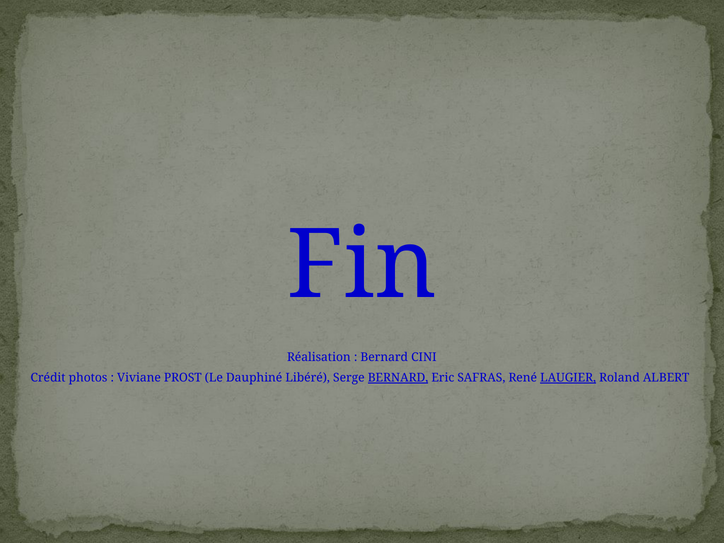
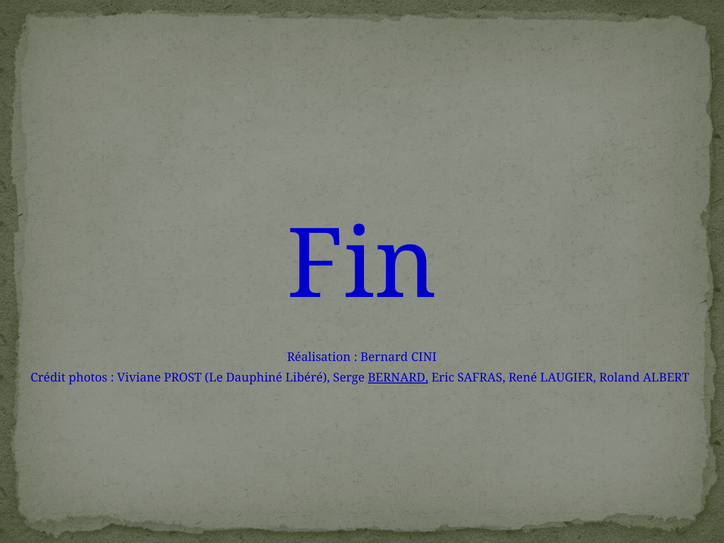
LAUGIER underline: present -> none (568, 378)
